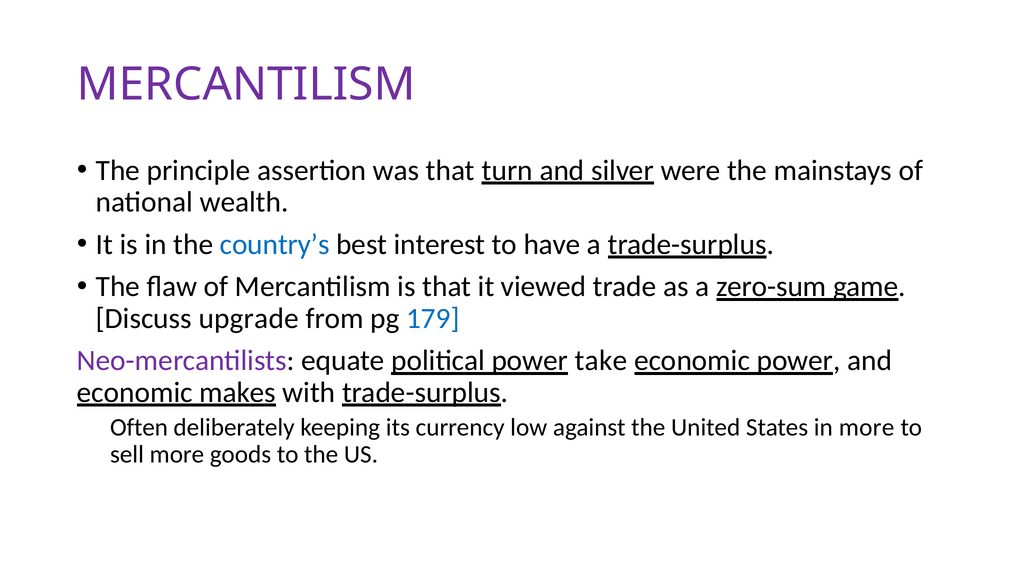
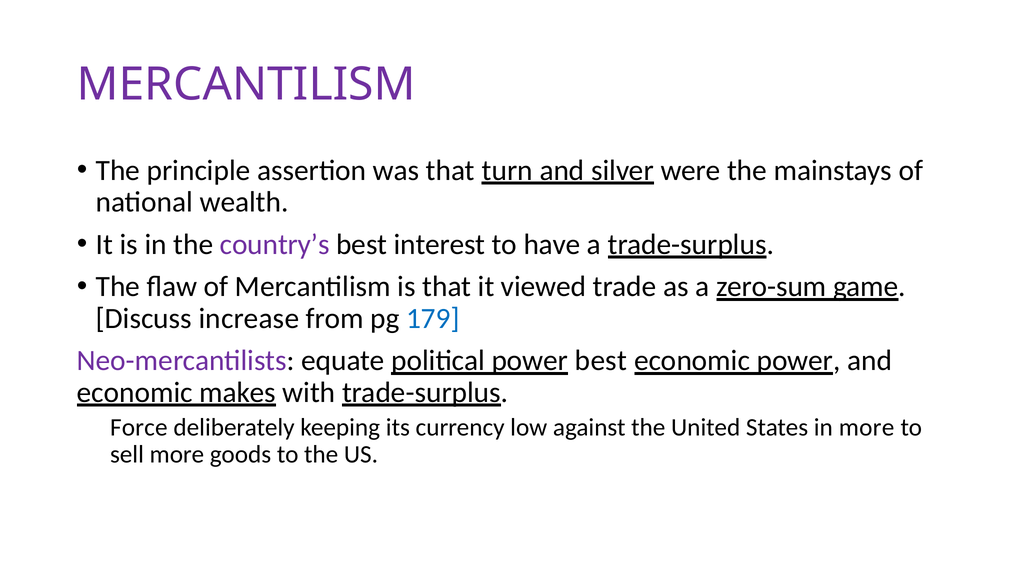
country’s colour: blue -> purple (275, 245)
upgrade: upgrade -> increase (249, 319)
power take: take -> best (601, 361)
Often: Often -> Force (139, 428)
